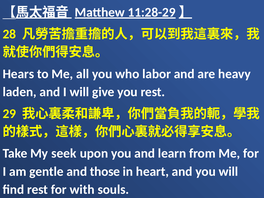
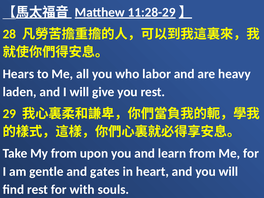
My seek: seek -> from (64, 153)
those: those -> gates (105, 171)
